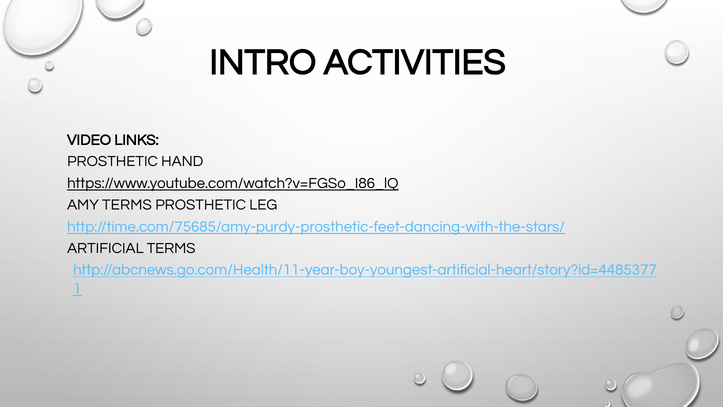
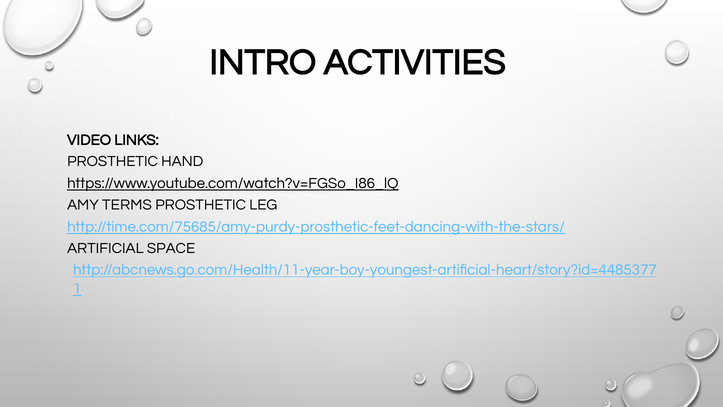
ARTIFICIAL TERMS: TERMS -> SPACE (171, 248)
